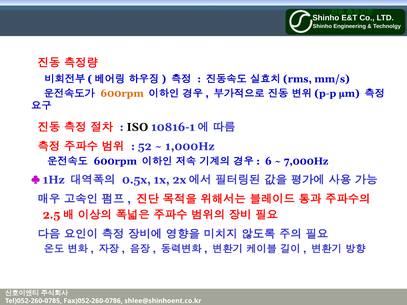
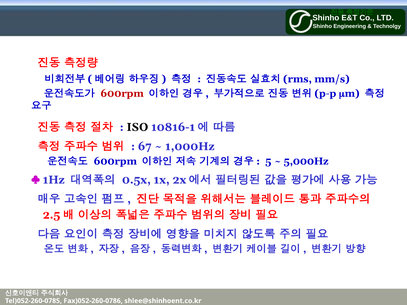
600rpm colour: orange -> red (122, 94)
52: 52 -> 67 (145, 147)
6: 6 -> 5 (268, 161)
7,000Hz: 7,000Hz -> 5,000Hz (306, 161)
